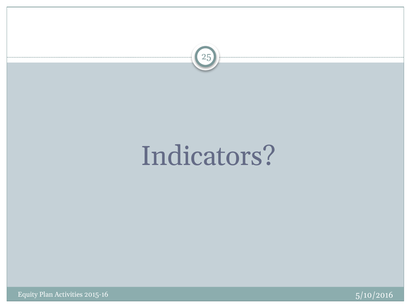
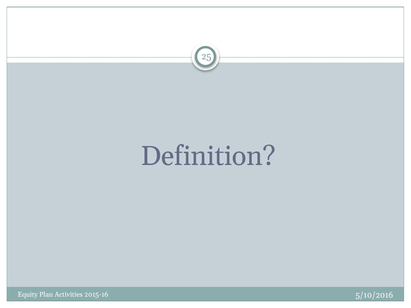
Indicators: Indicators -> Definition (208, 156)
